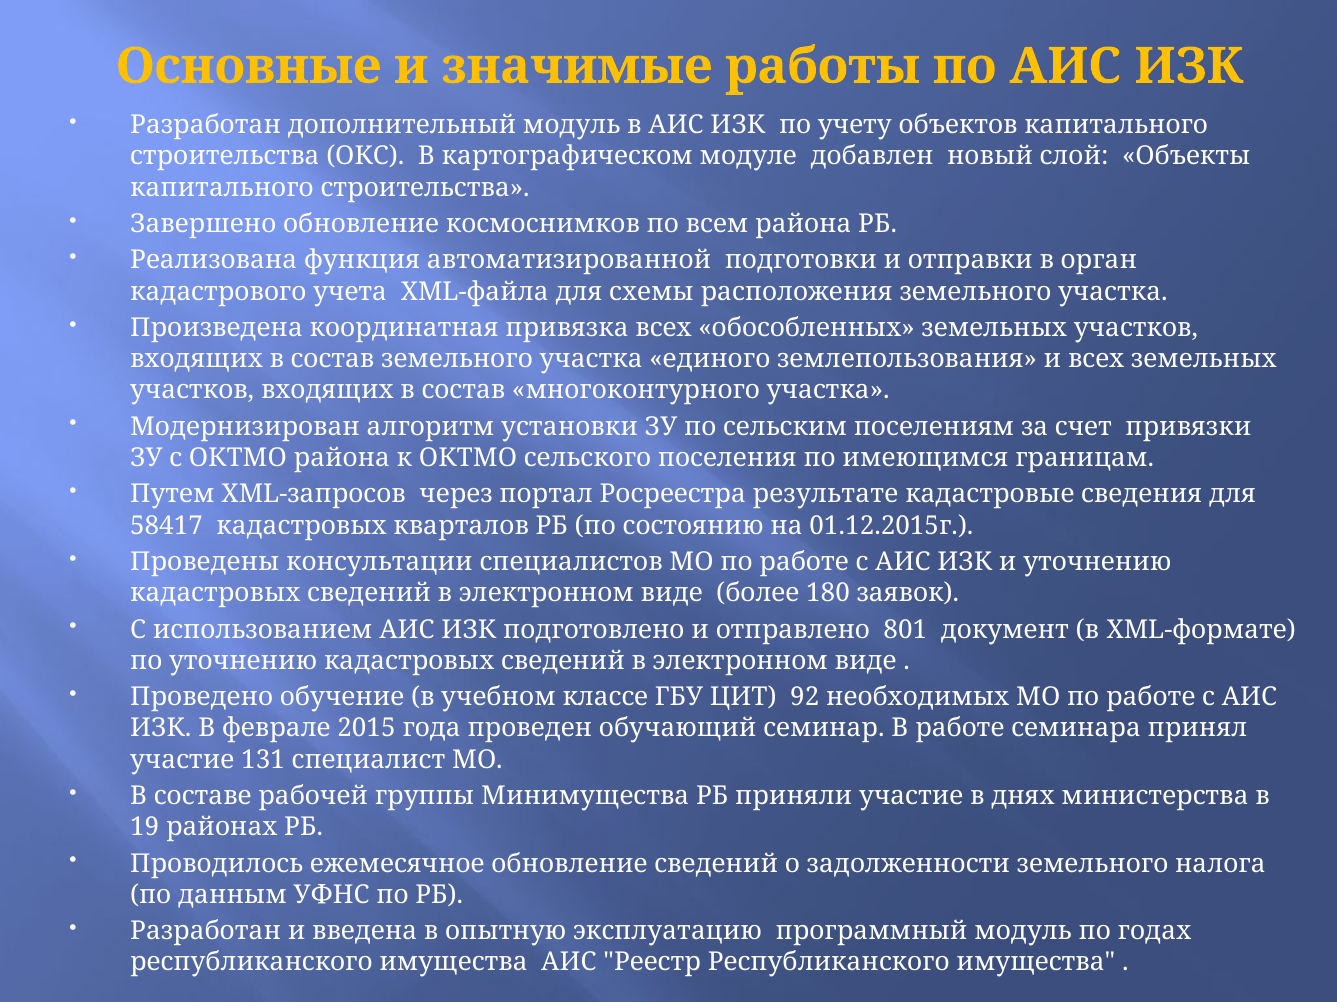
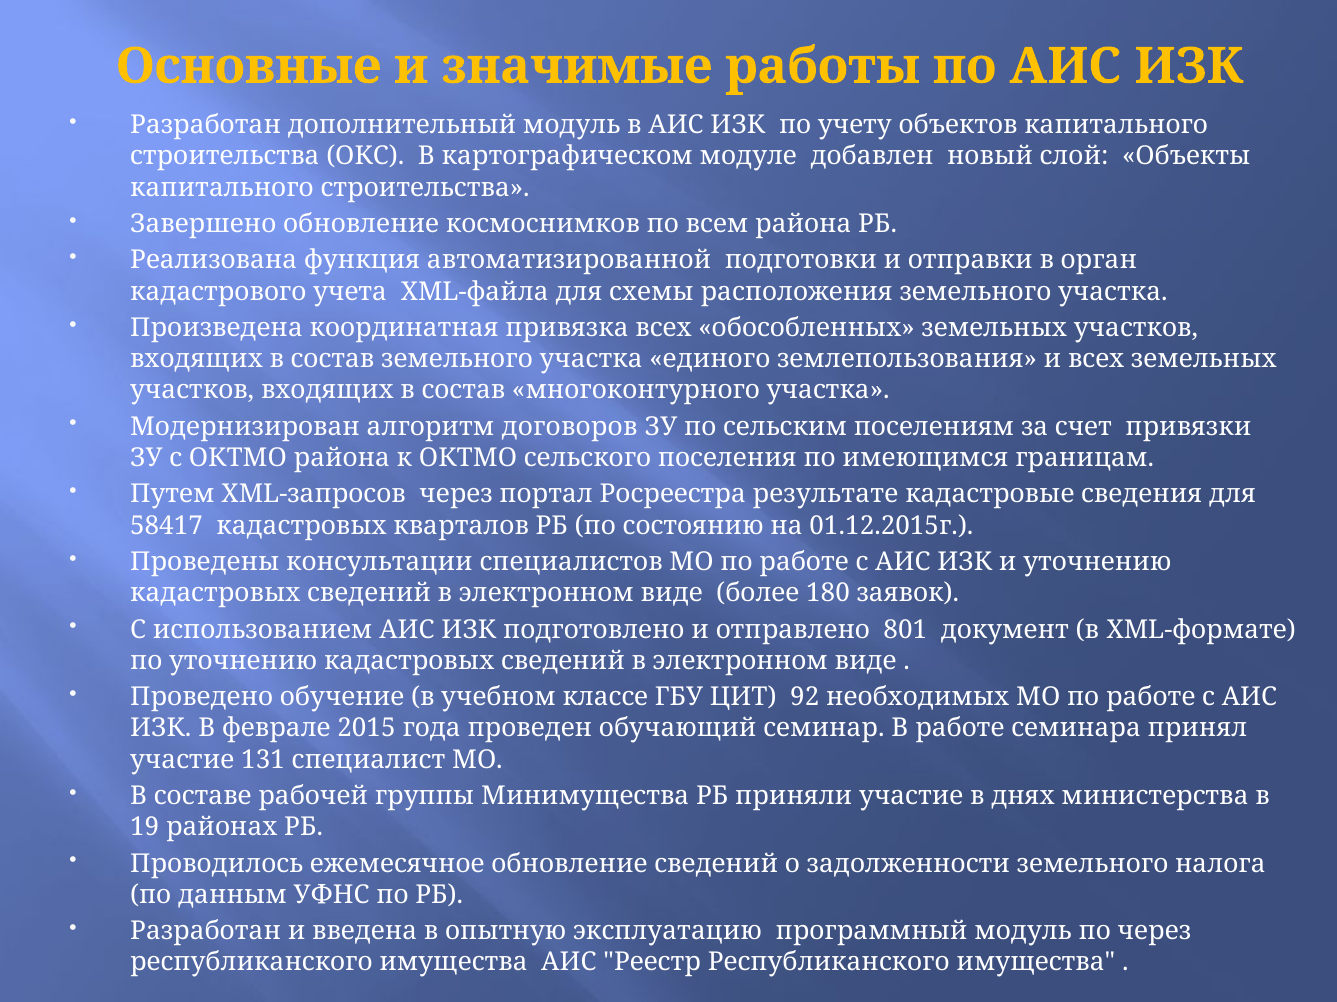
установки: установки -> договоров (569, 427)
по годах: годах -> через (1154, 932)
